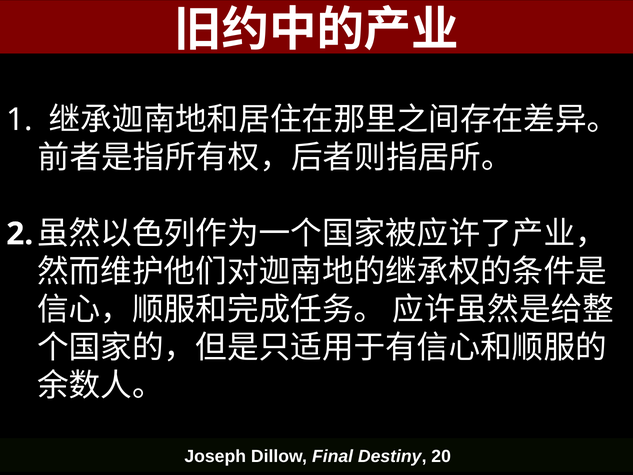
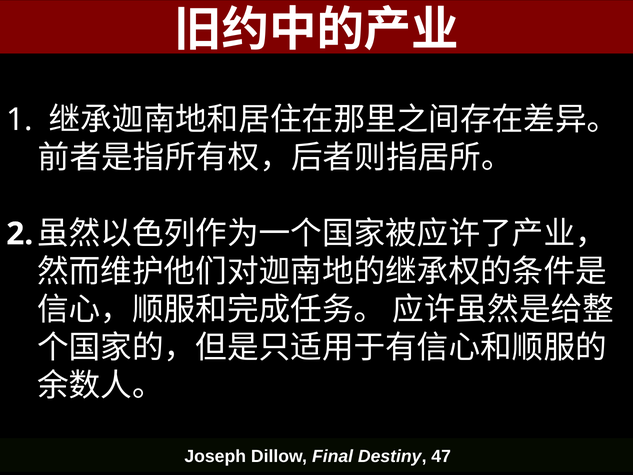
20: 20 -> 47 (441, 456)
